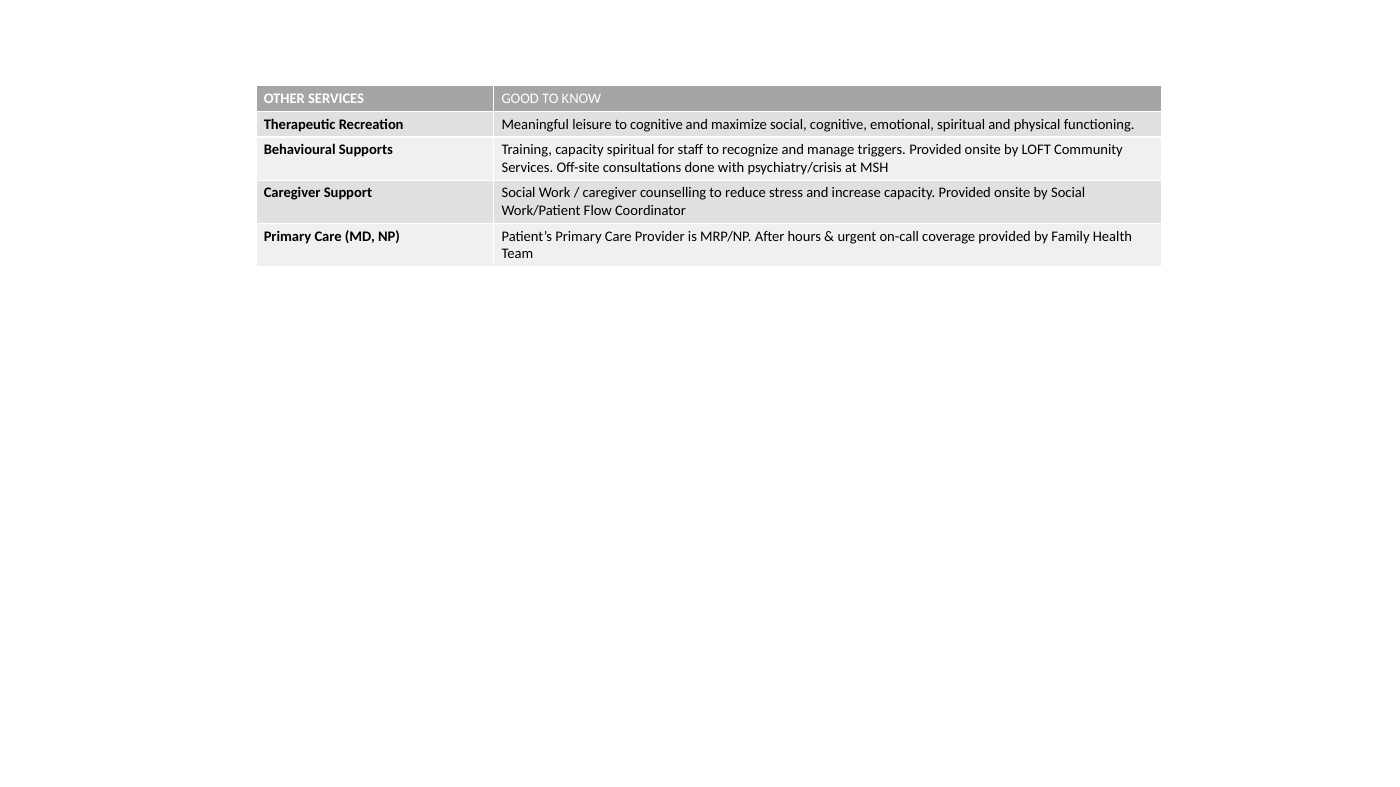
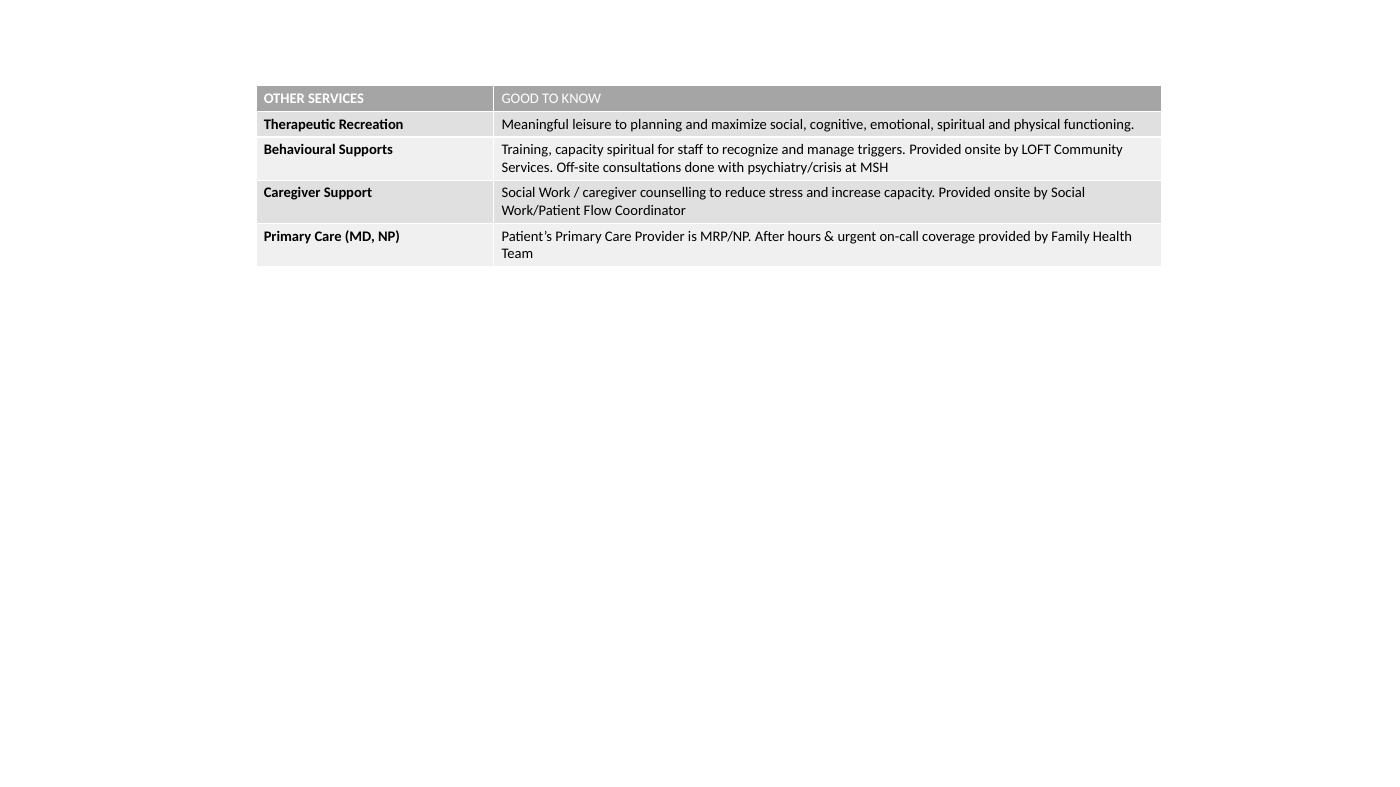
to cognitive: cognitive -> planning (656, 124)
